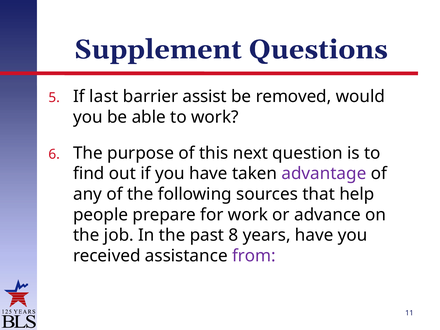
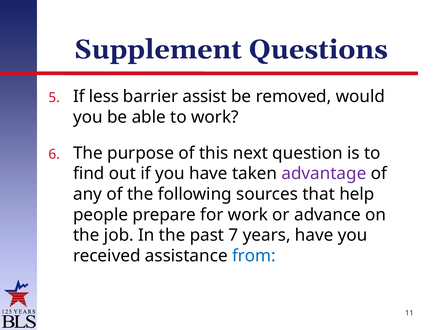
last: last -> less (104, 97)
8: 8 -> 7 (234, 235)
from colour: purple -> blue (254, 256)
